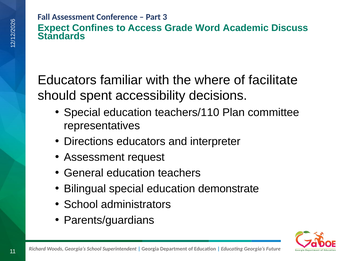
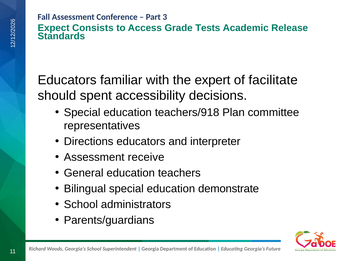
Confines: Confines -> Consists (93, 28)
Word: Word -> Tests (208, 28)
Discuss: Discuss -> Release (290, 28)
where: where -> expert (213, 80)
teachers/110: teachers/110 -> teachers/918 (187, 113)
request: request -> receive (146, 158)
